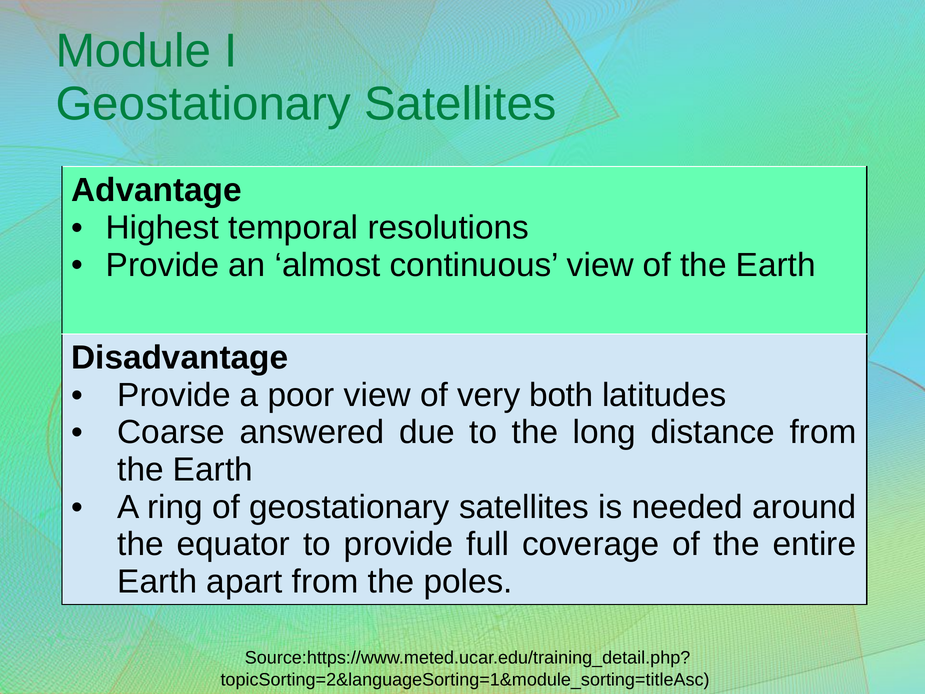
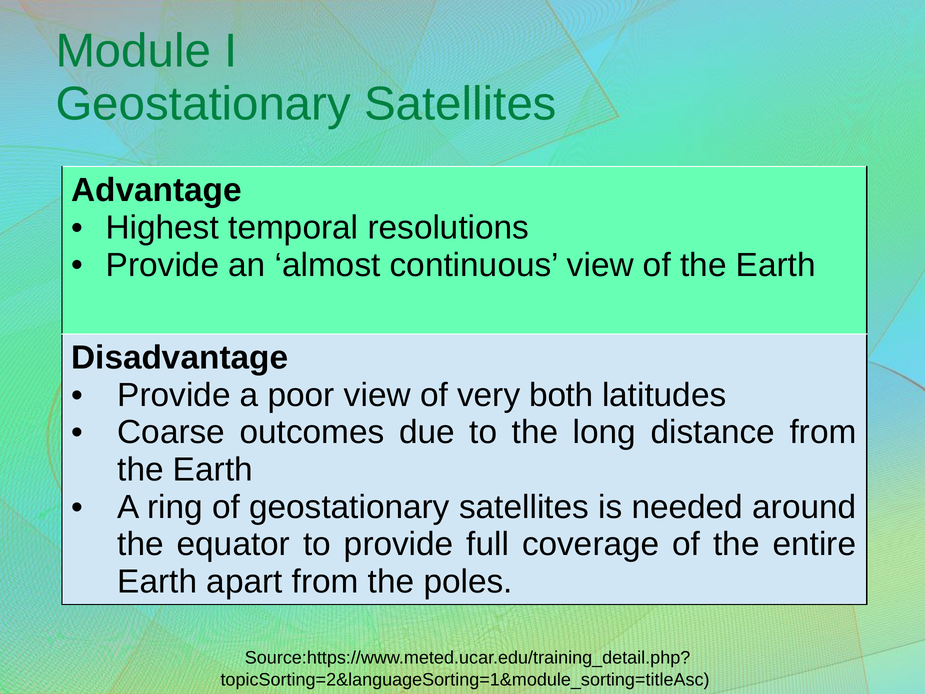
answered: answered -> outcomes (312, 432)
